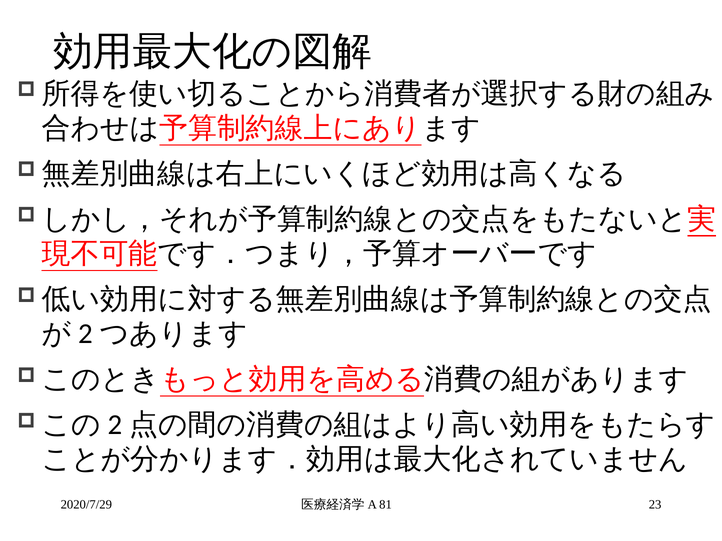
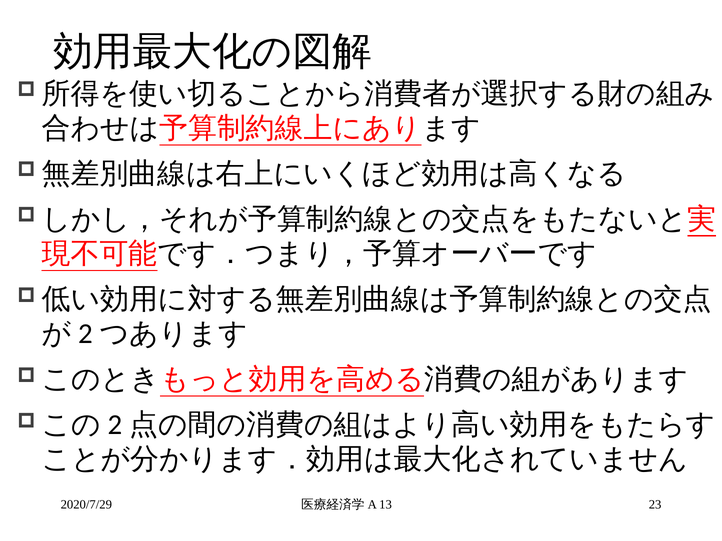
81: 81 -> 13 (386, 505)
